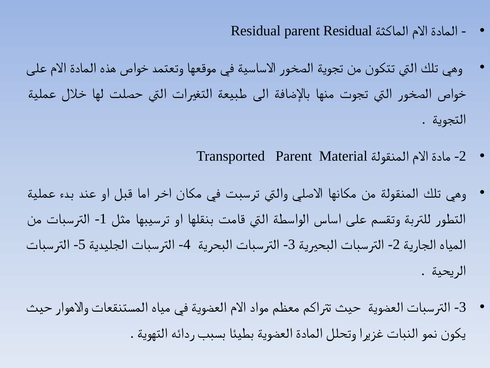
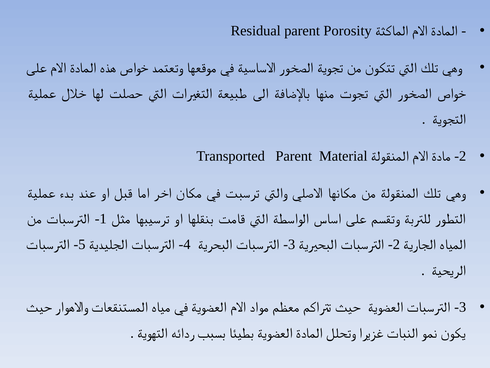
parent Residual: Residual -> Porosity (348, 31)
